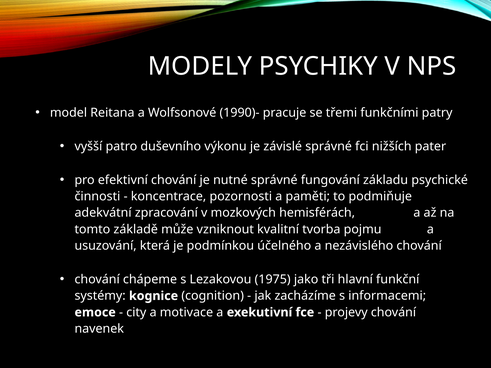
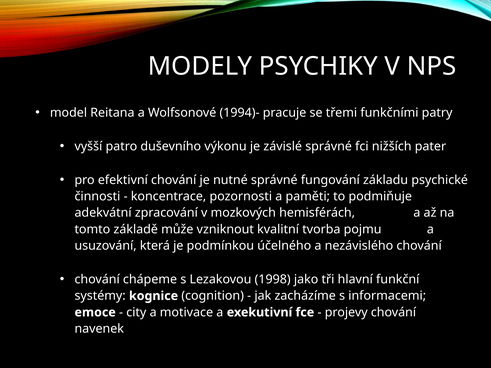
1990)-: 1990)- -> 1994)- (240, 113)
1975: 1975 -> 1998 (273, 280)
